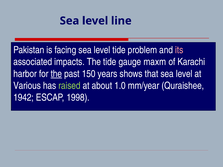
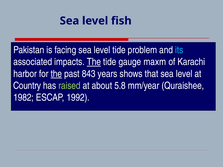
line: line -> fish (121, 21)
its colour: pink -> light blue (179, 50)
The underline: none -> present (94, 62)
150: 150 -> 843 (89, 74)
Various: Various -> Country (27, 86)
1.0: 1.0 -> 5.8 (120, 86)
1942: 1942 -> 1982 (24, 98)
1998: 1998 -> 1992 (78, 98)
